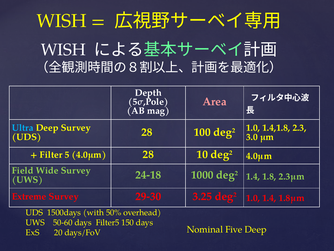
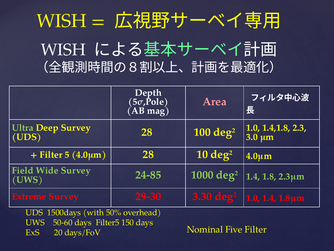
Ultra colour: light blue -> light green (23, 128)
24-18: 24-18 -> 24-85 (148, 175)
3.25: 3.25 -> 3.30 (202, 196)
Five Deep: Deep -> Filter (256, 229)
